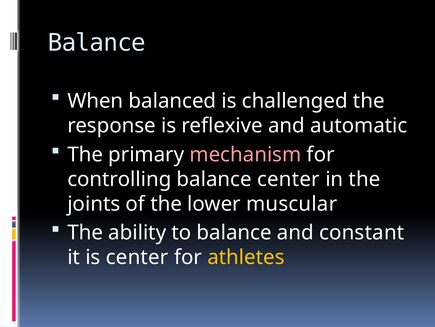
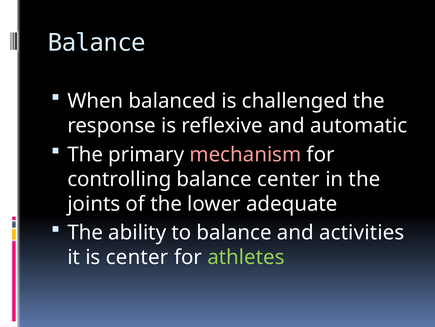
muscular: muscular -> adequate (292, 203)
constant: constant -> activities (362, 232)
athletes colour: yellow -> light green (246, 257)
